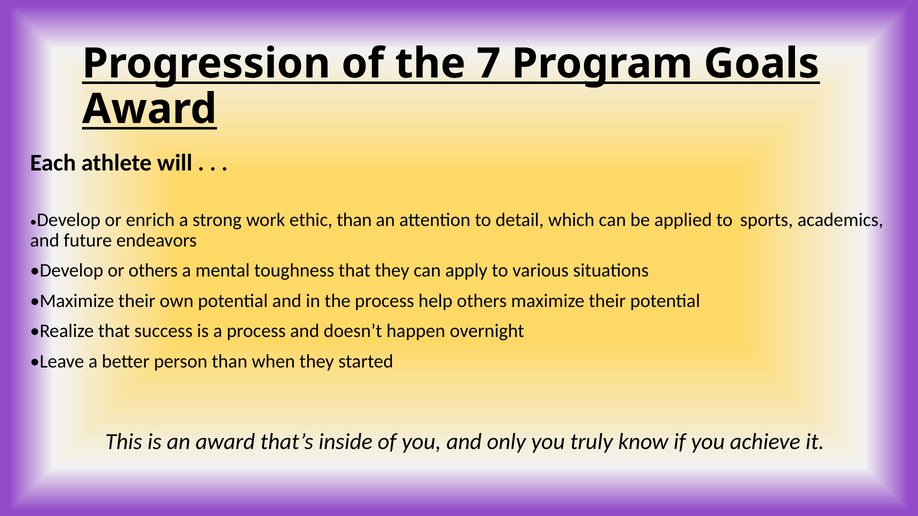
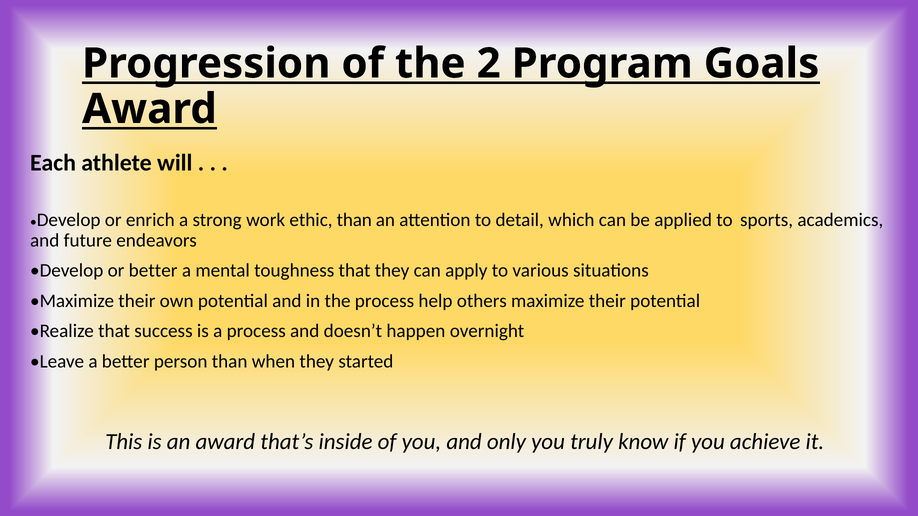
7: 7 -> 2 (489, 64)
or others: others -> better (153, 271)
